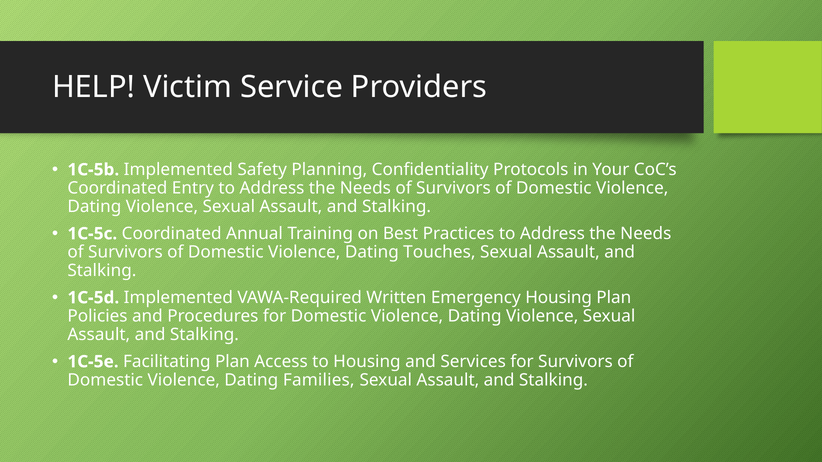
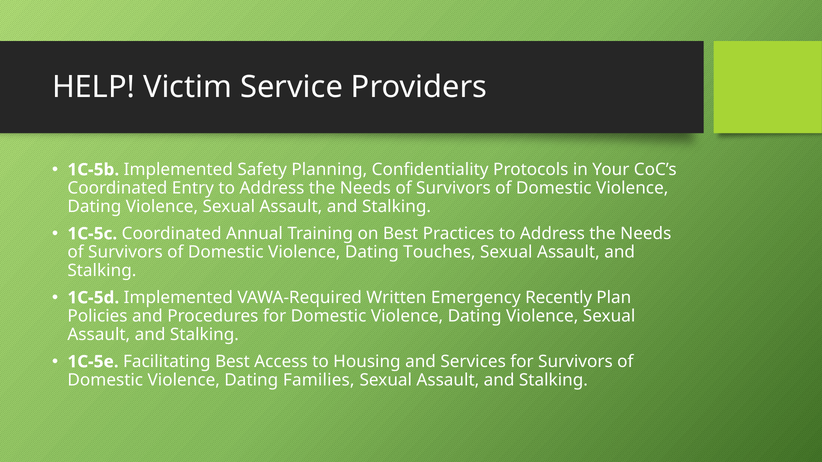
Emergency Housing: Housing -> Recently (559, 298)
Facilitating Plan: Plan -> Best (232, 362)
